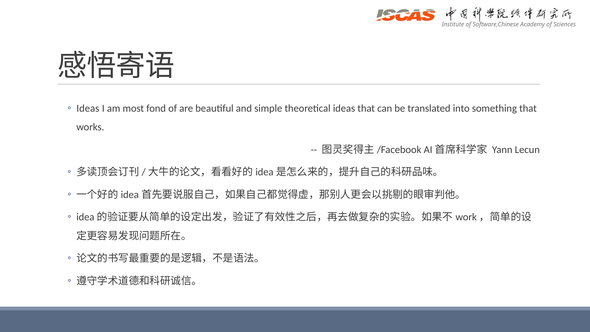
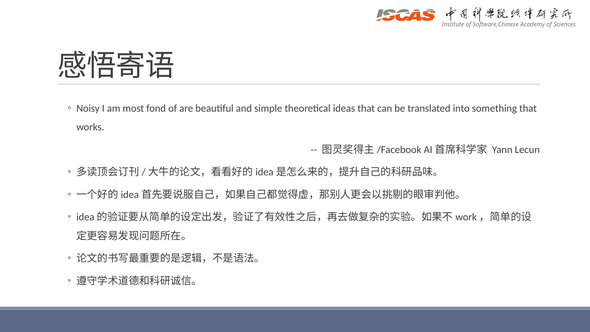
Ideas: Ideas -> Noisy (88, 108)
